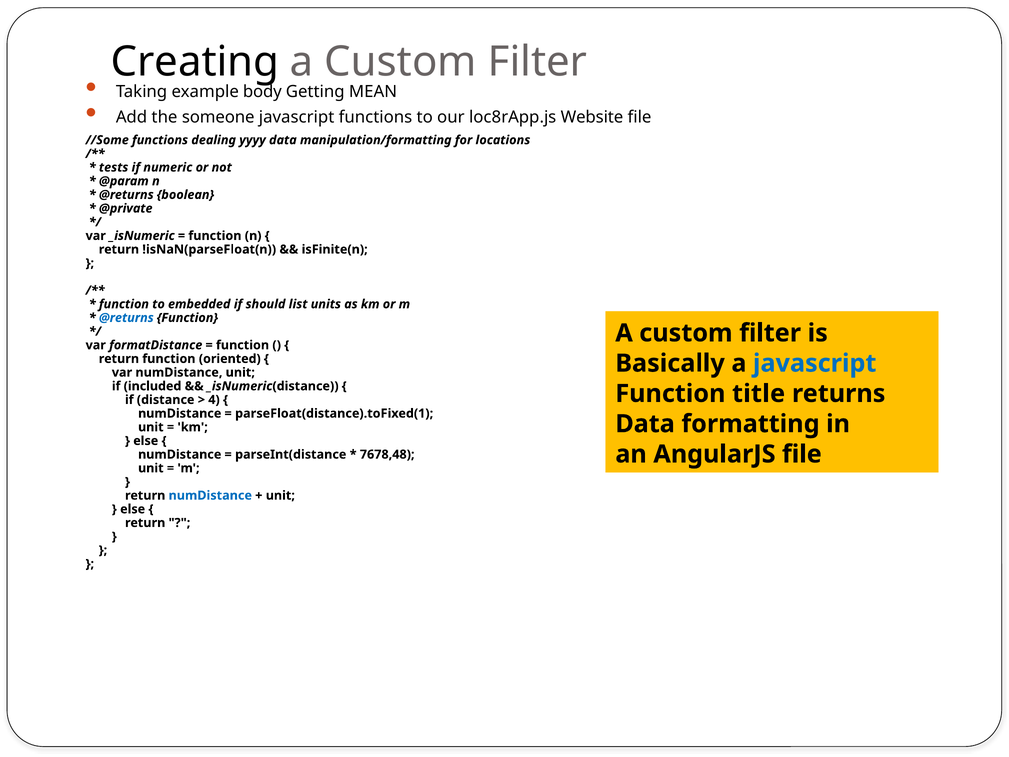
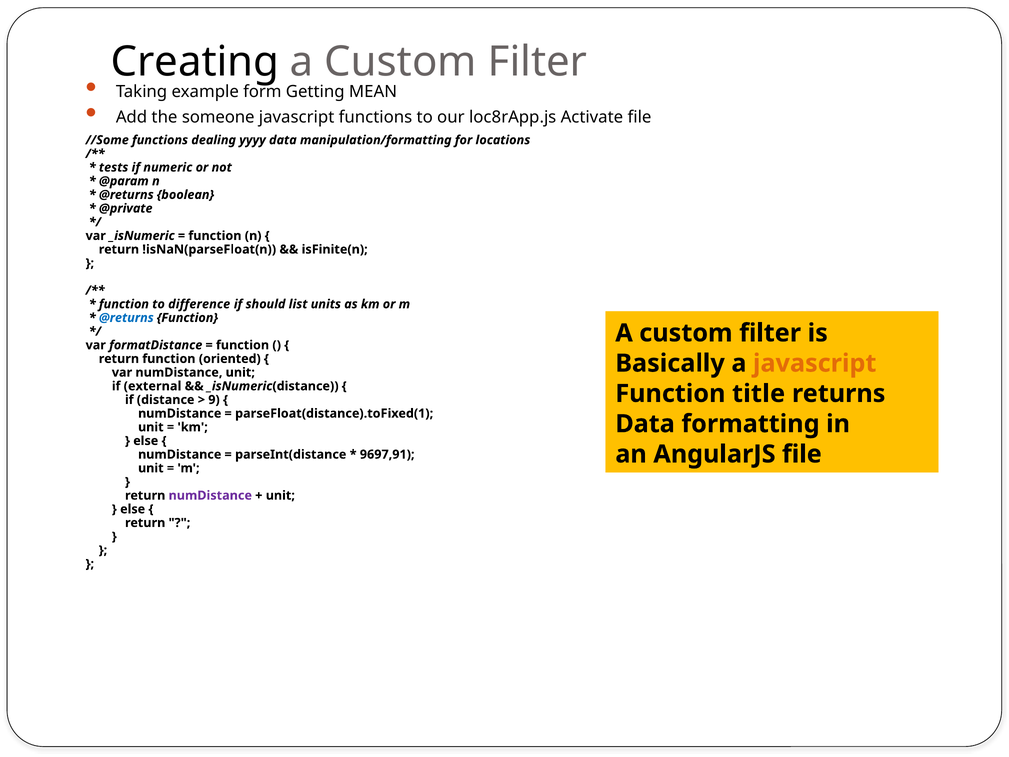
body: body -> form (262, 92)
Website: Website -> Activate (592, 117)
embedded: embedded -> difference (199, 304)
javascript colour: blue -> orange (815, 363)
included: included -> external (152, 386)
4: 4 -> 9 (214, 400)
7678,48: 7678,48 -> 9697,91 (387, 454)
numDistance colour: blue -> purple (210, 495)
